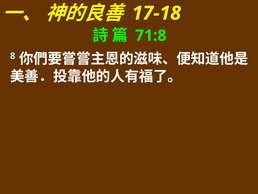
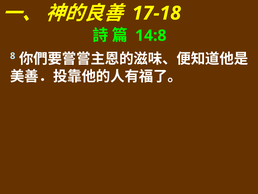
71:8: 71:8 -> 14:8 (151, 35)
